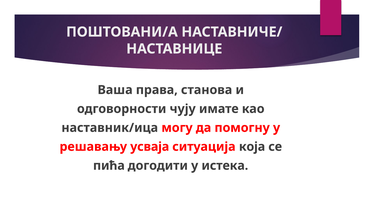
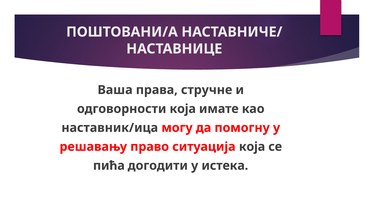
станова: станова -> стручне (207, 90)
одговорности чују: чују -> која (183, 109)
усваја: усваја -> право (150, 146)
